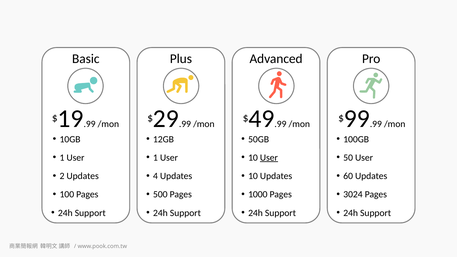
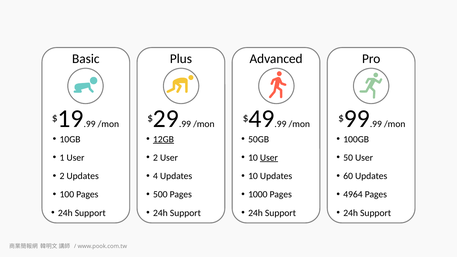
12GB underline: none -> present (163, 139)
1: 1 -> 2 (155, 158)
3024: 3024 -> 4964 (353, 195)
